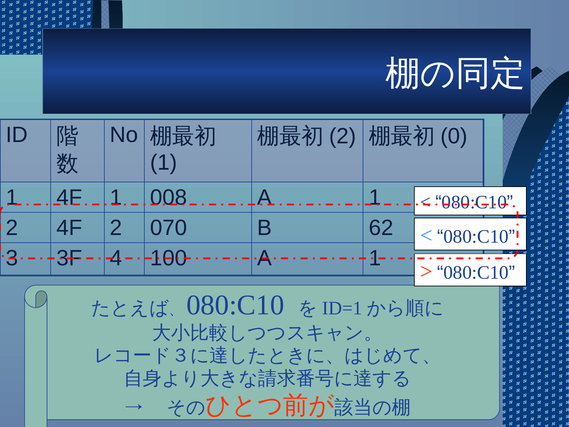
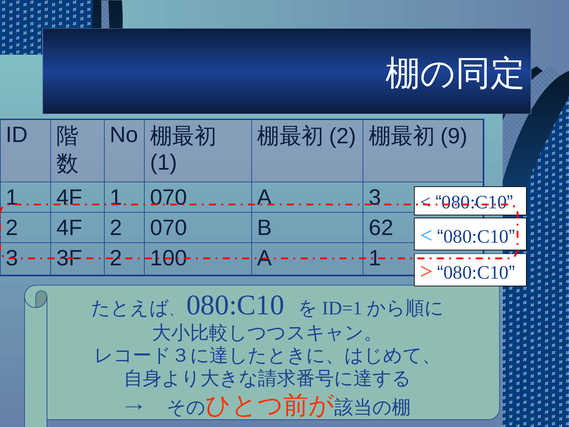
0: 0 -> 9 (454, 136)
1 008: 008 -> 070 (169, 197)
1: 1 -> 3 (375, 197)
3F 4: 4 -> 2 (116, 258)
